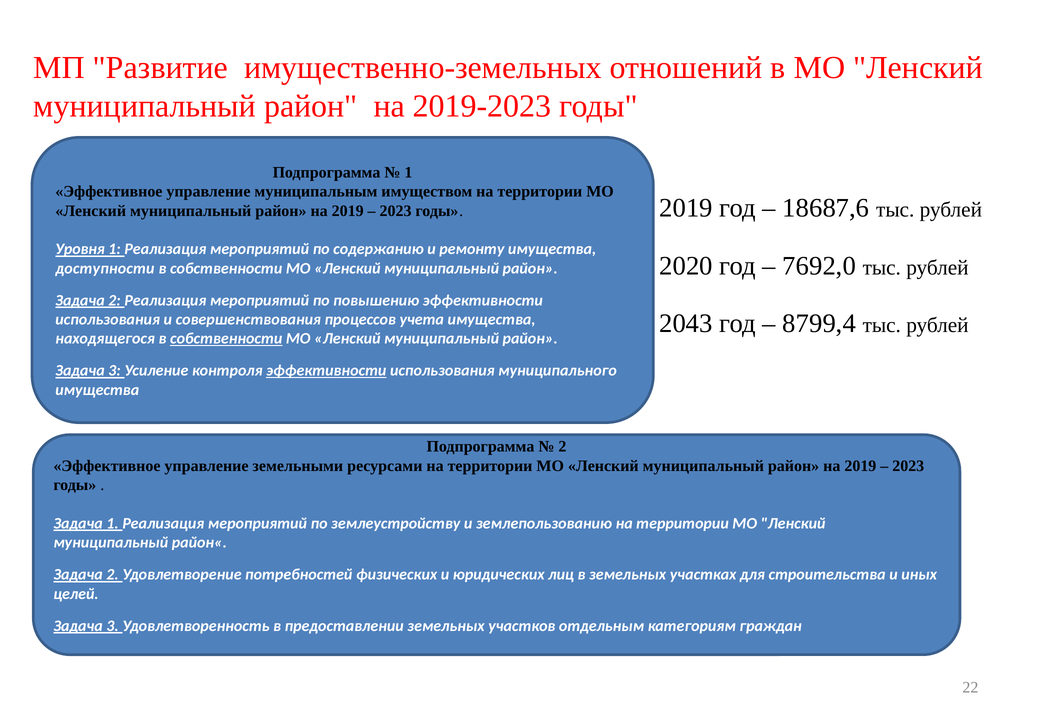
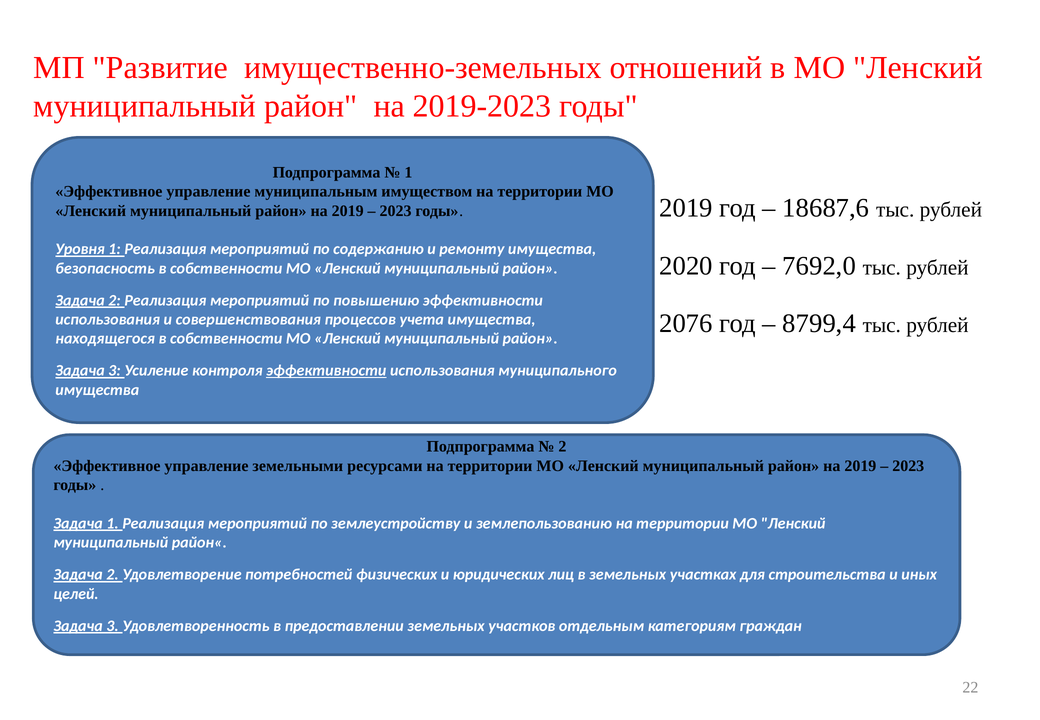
доступности: доступности -> безопасность (105, 268)
2043: 2043 -> 2076 (686, 323)
собственности underline: present -> none (226, 339)
